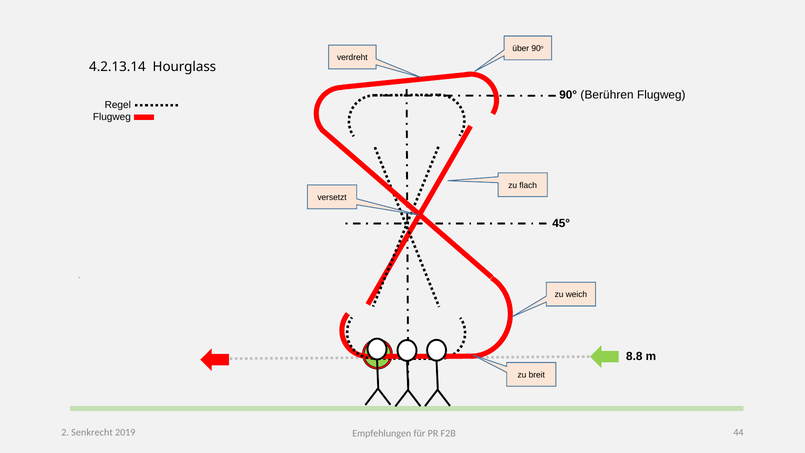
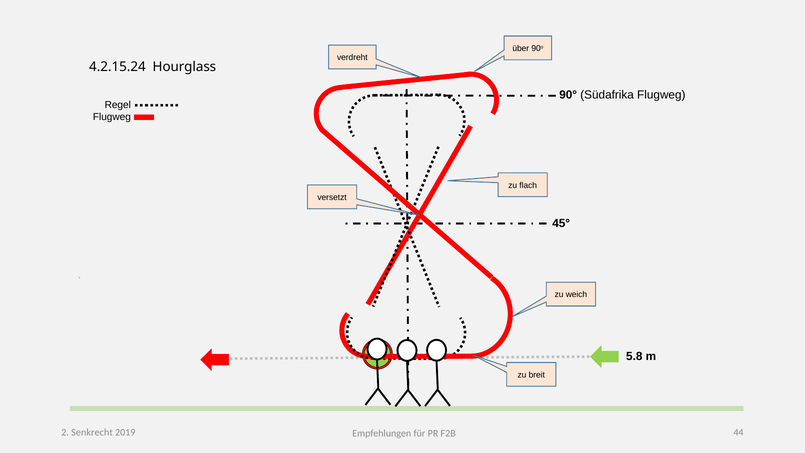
4.2.13.14: 4.2.13.14 -> 4.2.15.24 (117, 67)
Berühren: Berühren -> Südafrika (607, 95)
8.8: 8.8 -> 5.8 (634, 356)
